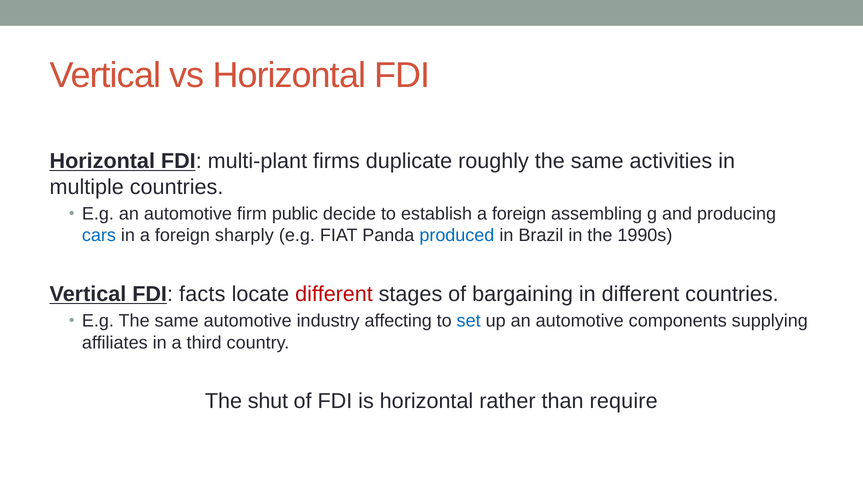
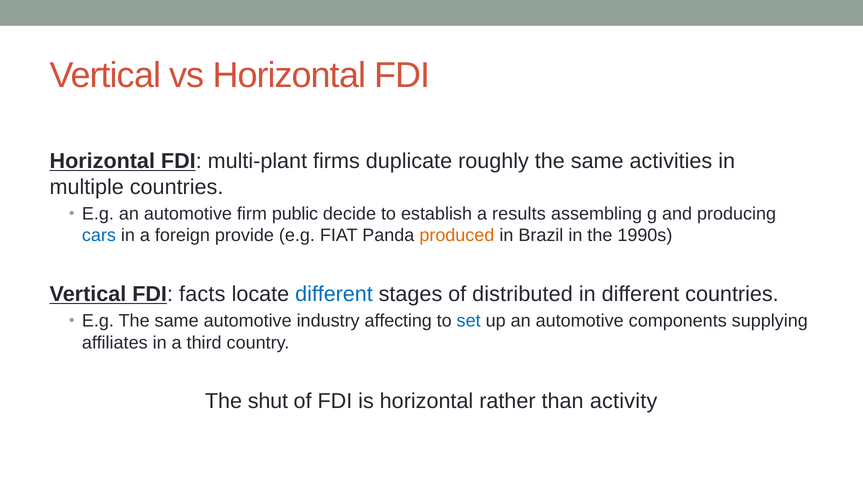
establish a foreign: foreign -> results (519, 214)
sharply: sharply -> provide (244, 236)
produced colour: blue -> orange (457, 236)
different colour: red -> blue (334, 294)
bargaining: bargaining -> distributed (522, 294)
require: require -> activity (624, 401)
